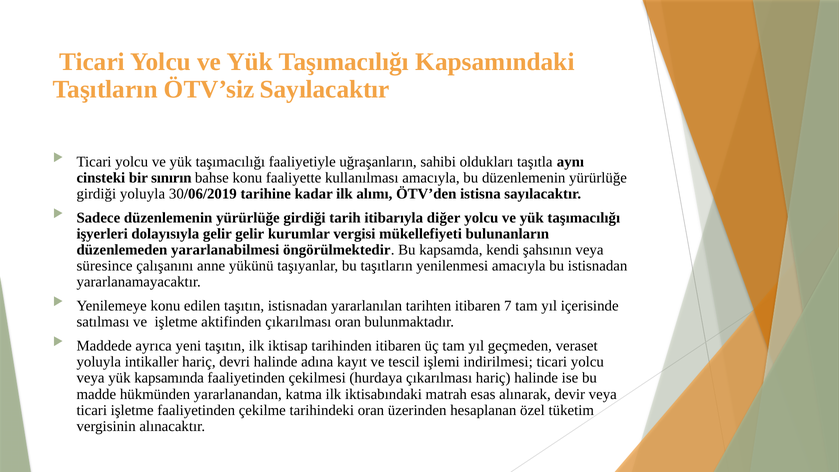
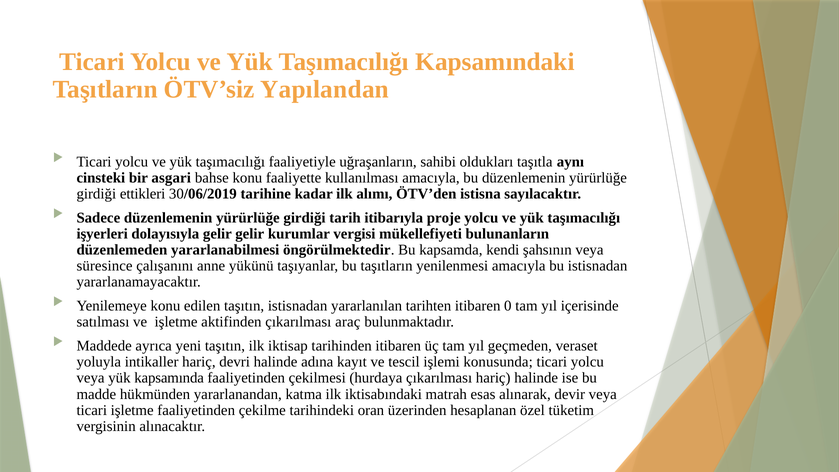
ÖTV’siz Sayılacaktır: Sayılacaktır -> Yapılandan (325, 89)
sınırın: sınırın -> asgari (171, 178)
girdiği yoluyla: yoluyla -> ettikleri (143, 194)
diğer: diğer -> proje (444, 218)
7: 7 -> 0 (508, 306)
çıkarılması oran: oran -> araç (348, 322)
indirilmesi: indirilmesi -> konusunda (498, 362)
